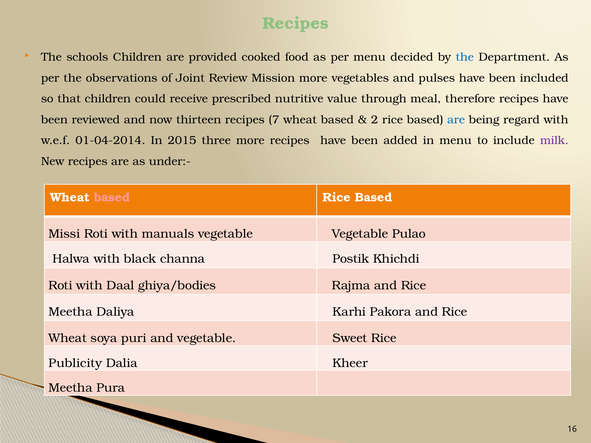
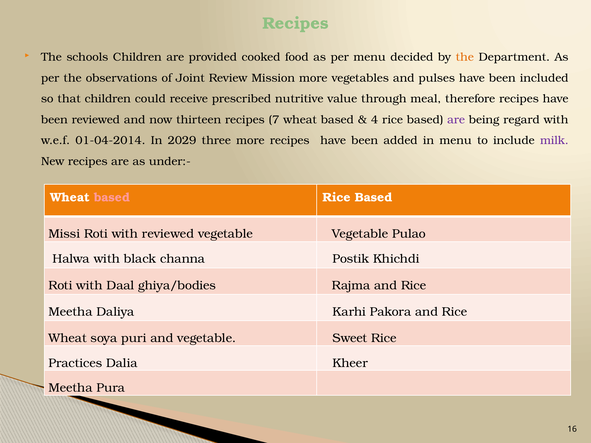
the colour: blue -> orange (465, 57)
2: 2 -> 4 (375, 120)
are colour: blue -> purple (456, 120)
2015: 2015 -> 2029 (182, 141)
with manuals: manuals -> reviewed (168, 234)
Publicity: Publicity -> Practices (75, 363)
